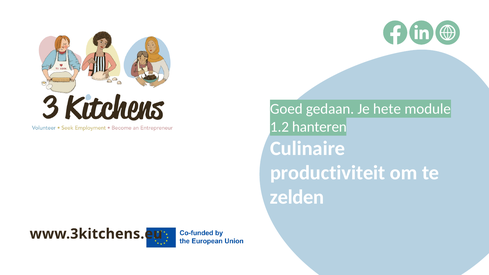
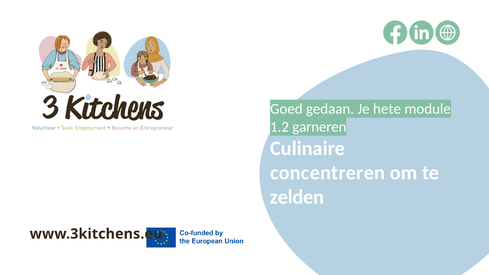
hanteren: hanteren -> garneren (319, 127)
productiviteit: productiviteit -> concentreren (328, 173)
